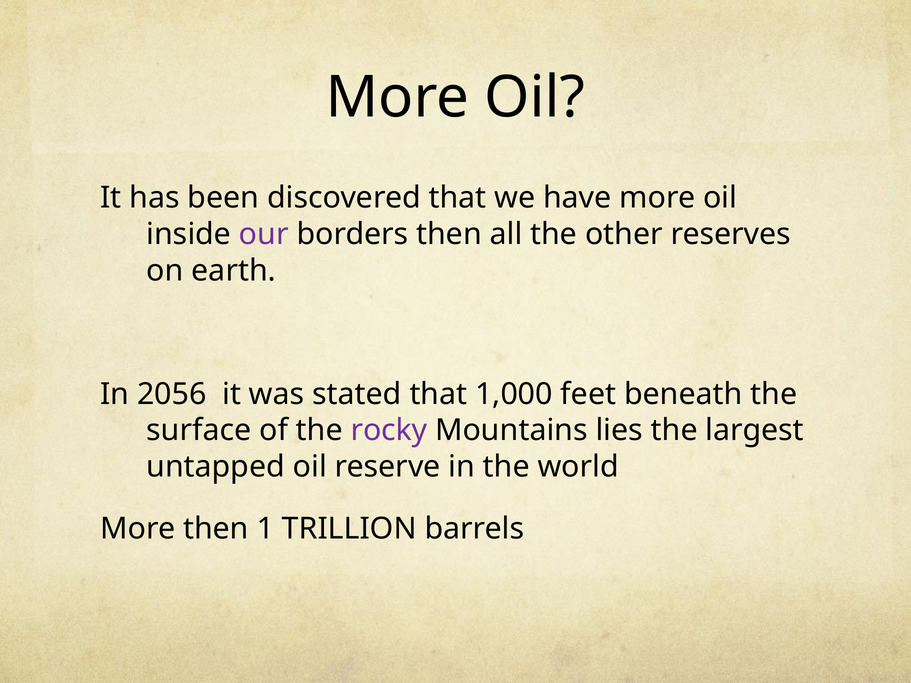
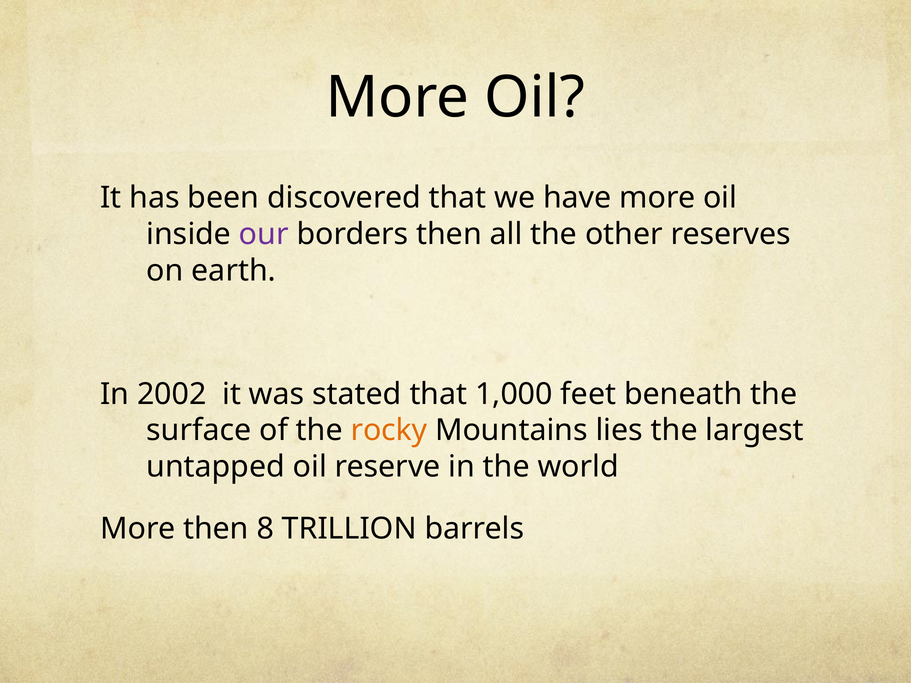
2056: 2056 -> 2002 (172, 394)
rocky colour: purple -> orange (389, 431)
1: 1 -> 8 (265, 529)
